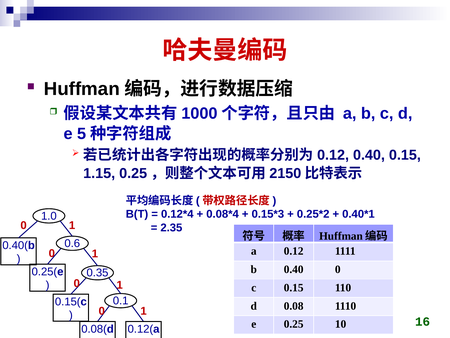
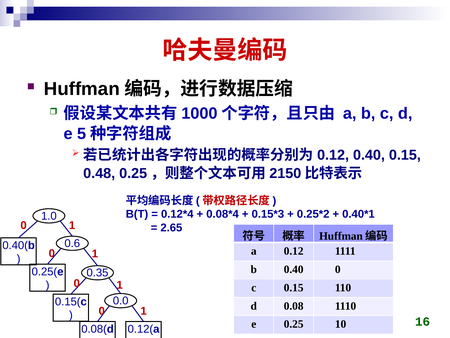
1.15: 1.15 -> 0.48 (99, 173)
2.35: 2.35 -> 2.65 (171, 227)
0.1: 0.1 -> 0.0 (121, 300)
